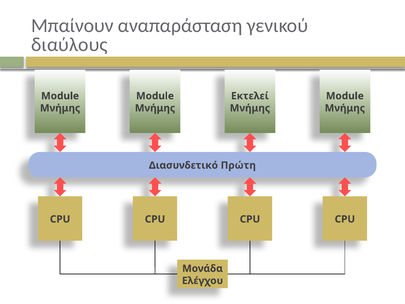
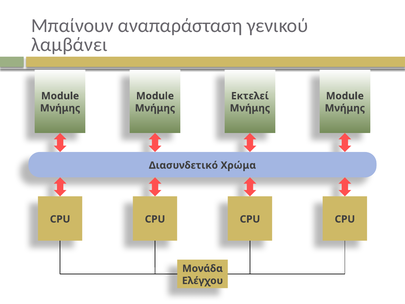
διαύλους: διαύλους -> λαμβάνει (69, 44)
Πρώτη: Πρώτη -> Χρώμα (238, 165)
